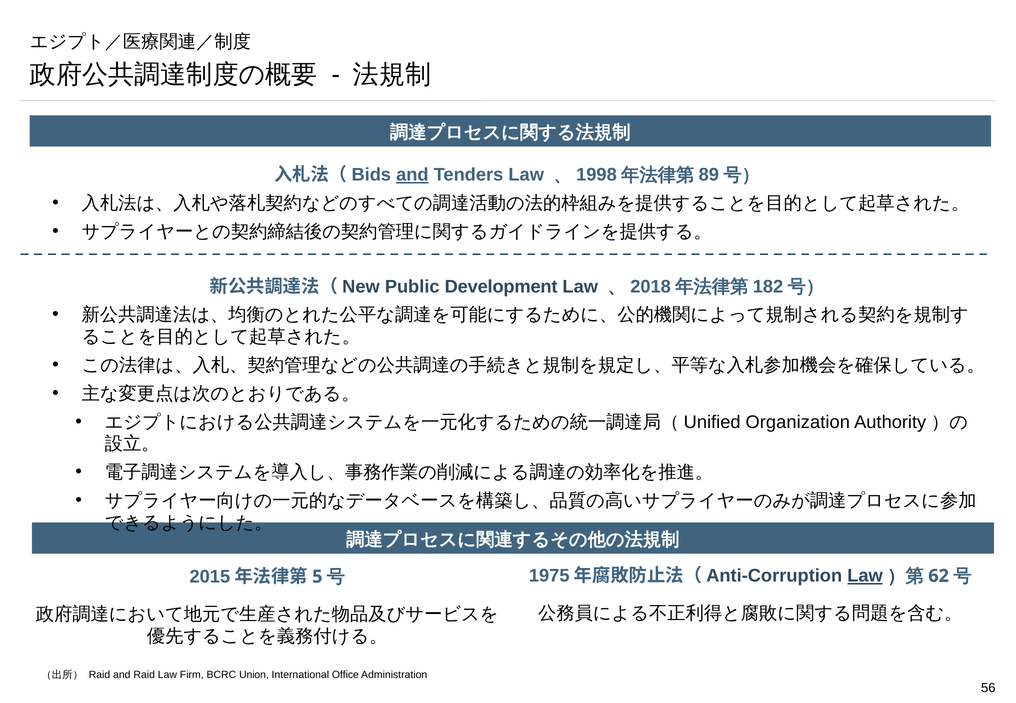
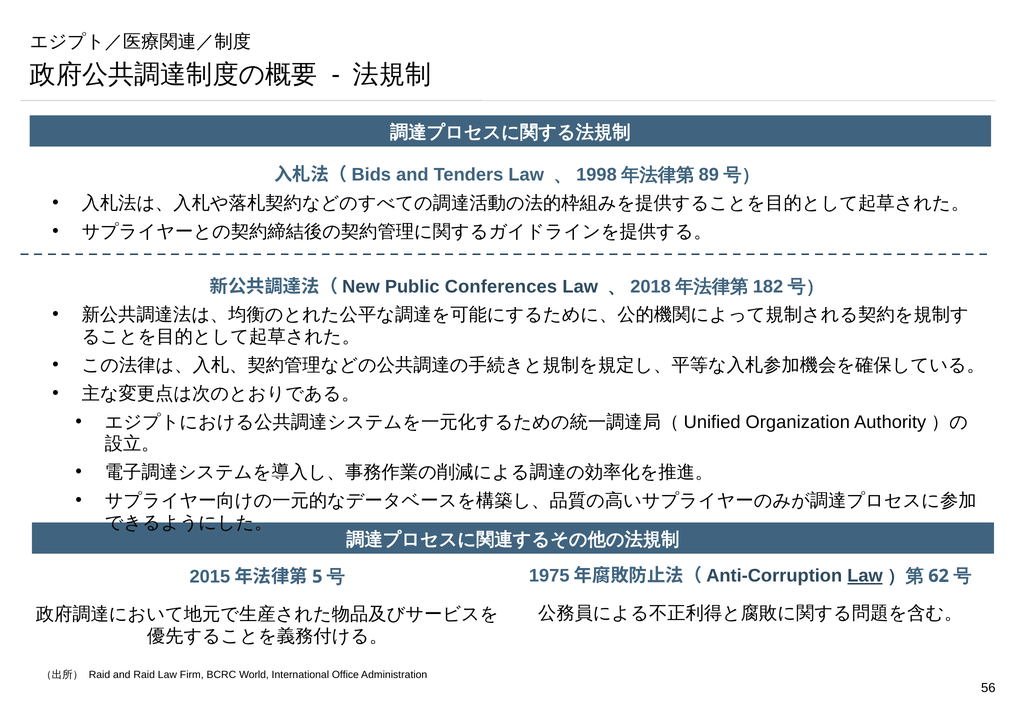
and underline: present -> none (412, 175)
Development: Development -> Conferences (501, 287)
Union: Union -> World (254, 675)
